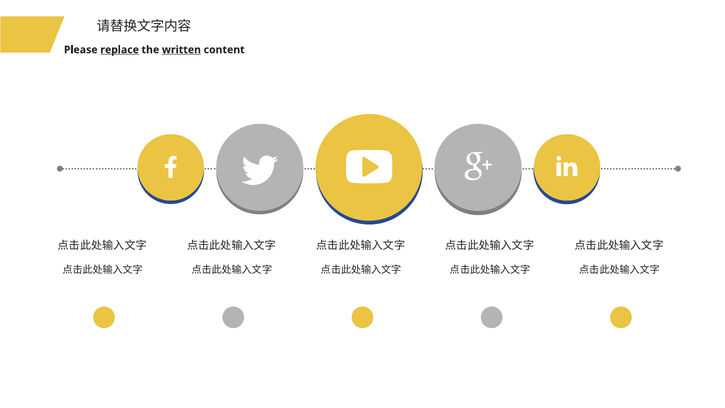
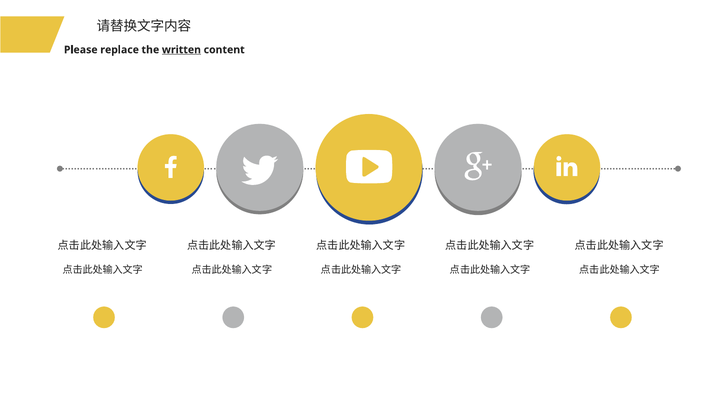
replace underline: present -> none (120, 50)
